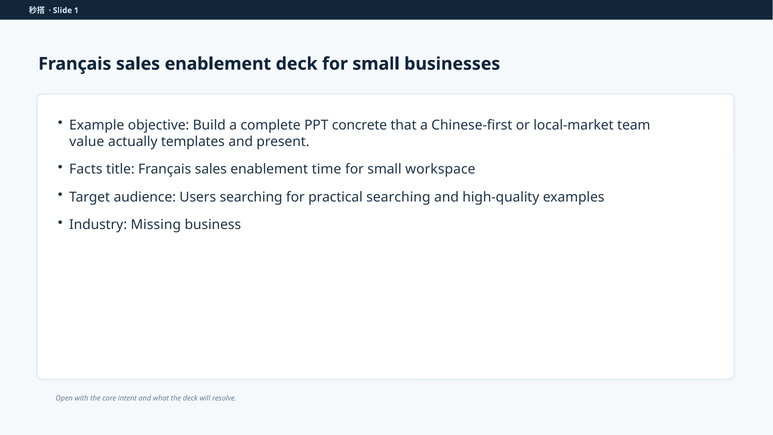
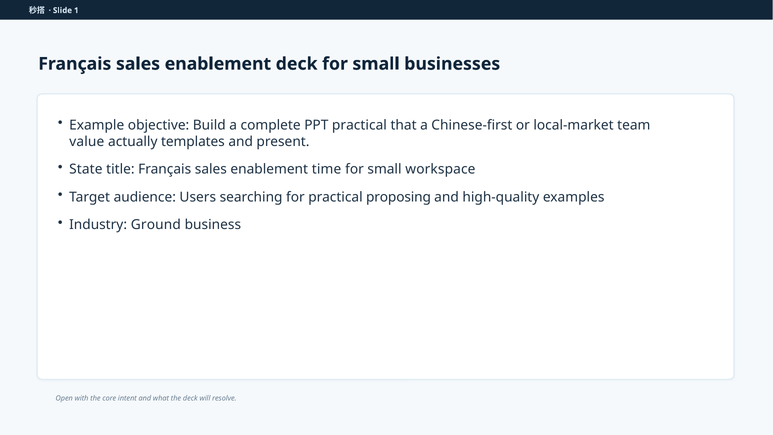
PPT concrete: concrete -> practical (359, 125)
Facts: Facts -> State (86, 169)
practical searching: searching -> proposing (399, 197)
Missing: Missing -> Ground (156, 225)
